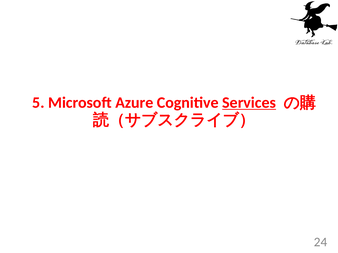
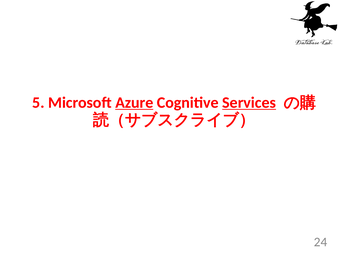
Azure underline: none -> present (134, 103)
